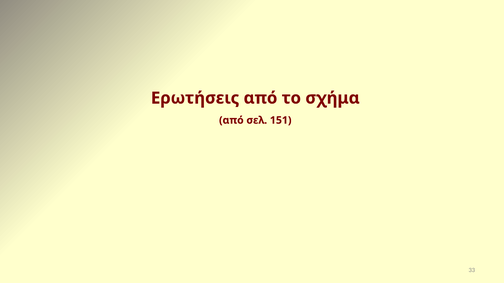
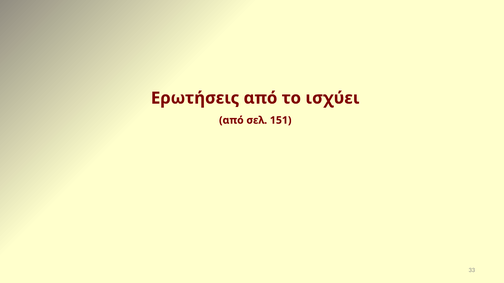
σχήμα: σχήμα -> ισχύει (332, 98)
